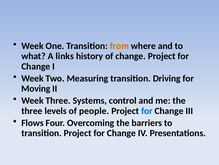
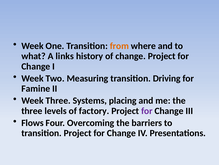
Moving: Moving -> Famine (36, 88)
control: control -> placing (123, 100)
people: people -> factory (94, 110)
for colour: blue -> purple (147, 110)
